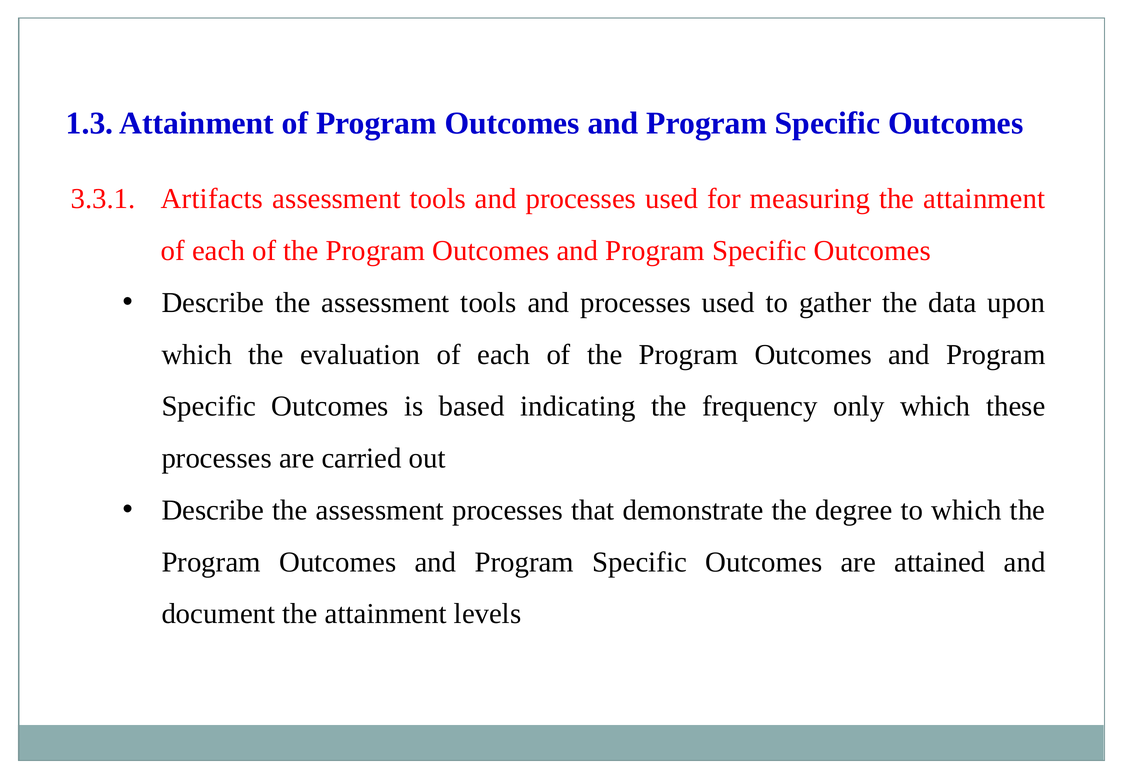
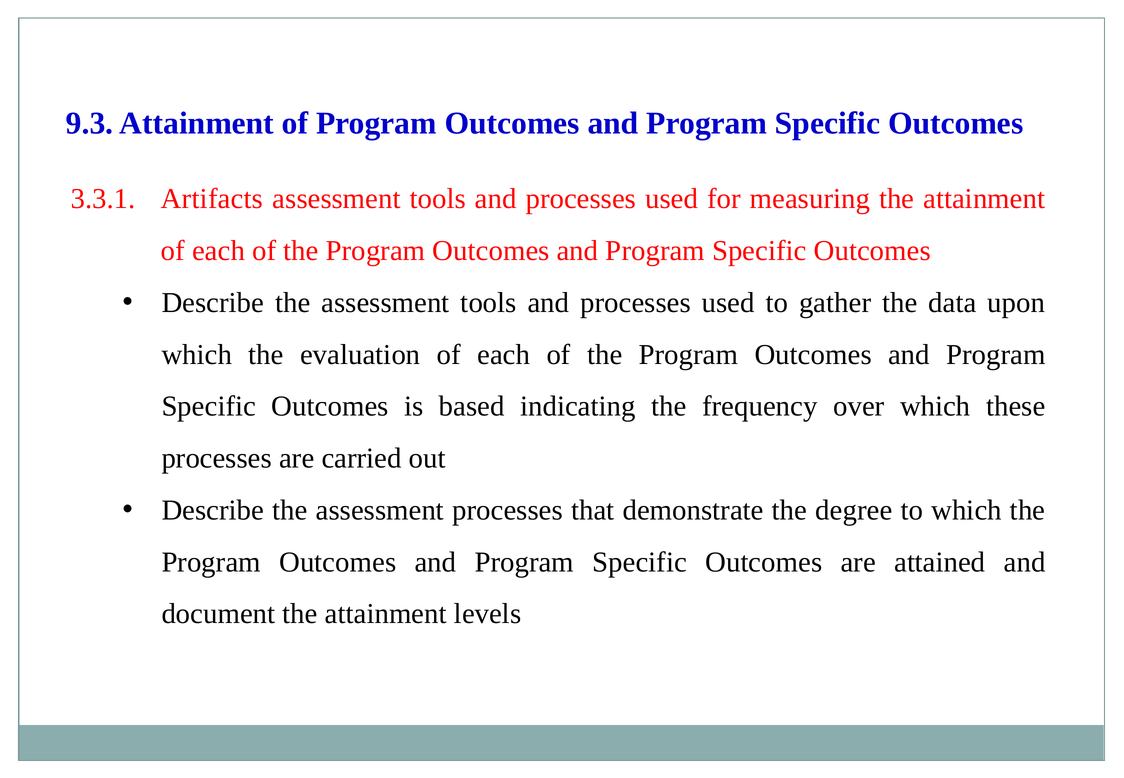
1.3: 1.3 -> 9.3 (90, 123)
only: only -> over (859, 406)
